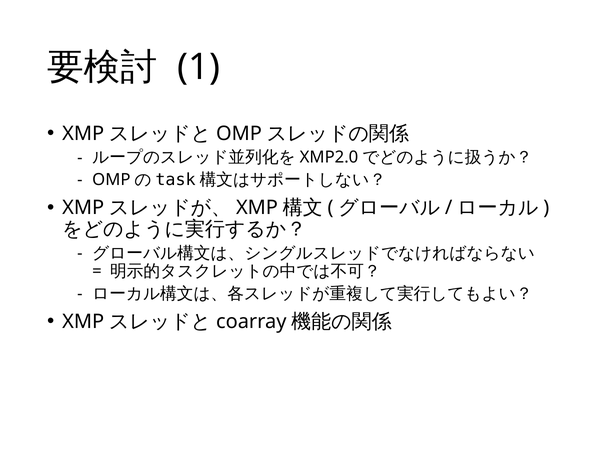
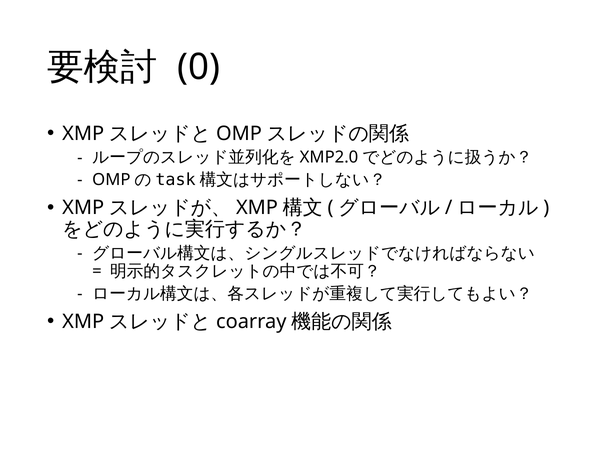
1: 1 -> 0 (199, 67)
